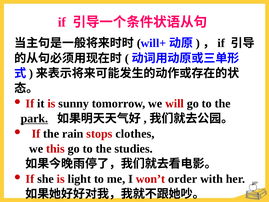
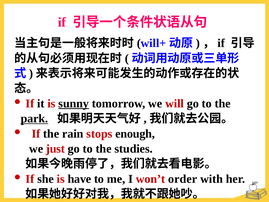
sunny underline: none -> present (74, 103)
clothes: clothes -> enough (135, 133)
this: this -> just (55, 149)
light: light -> have (79, 179)
